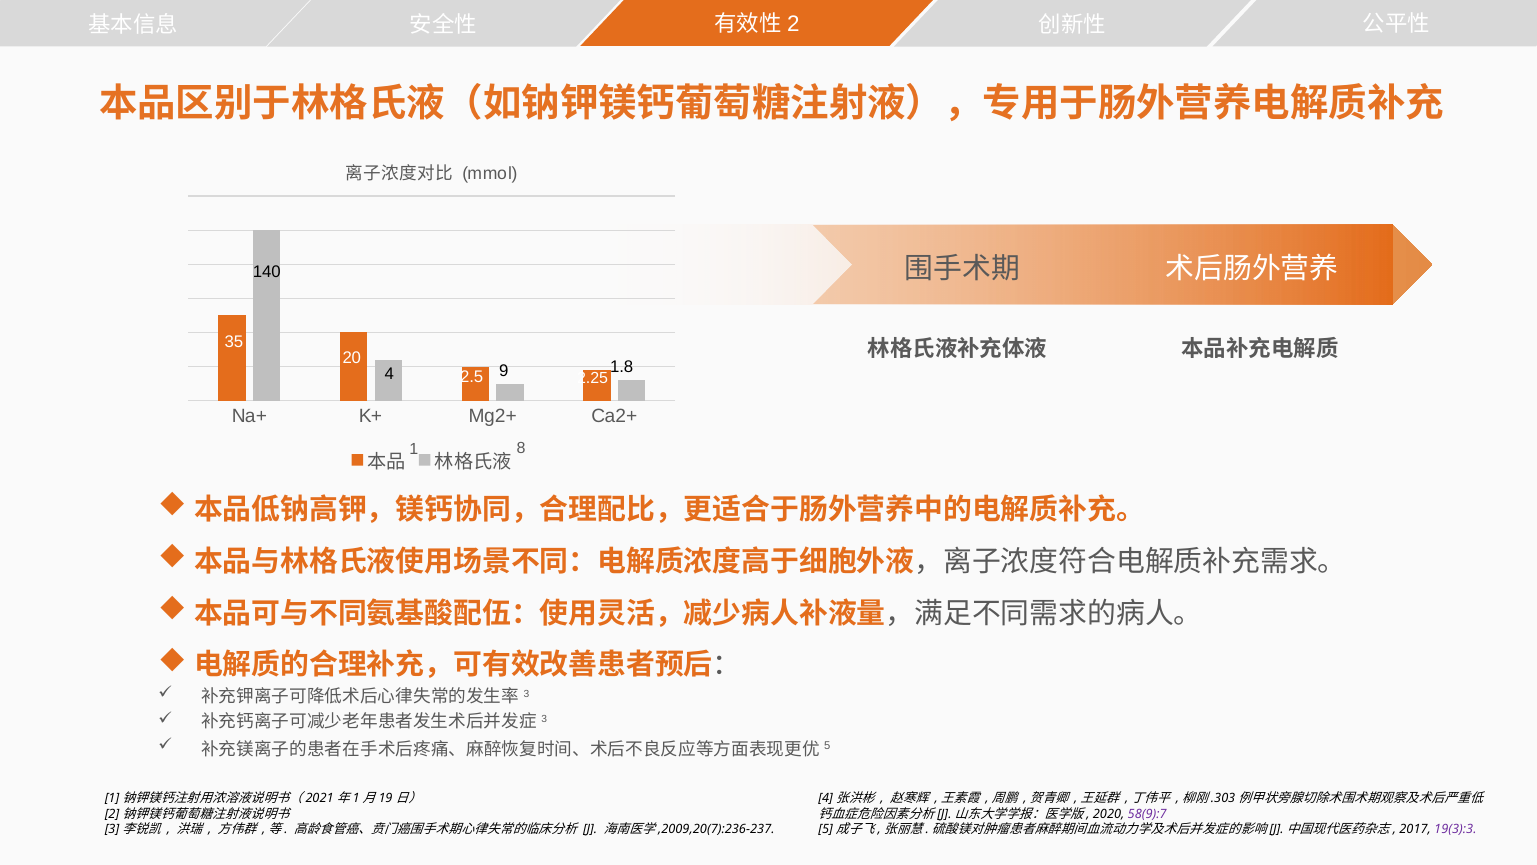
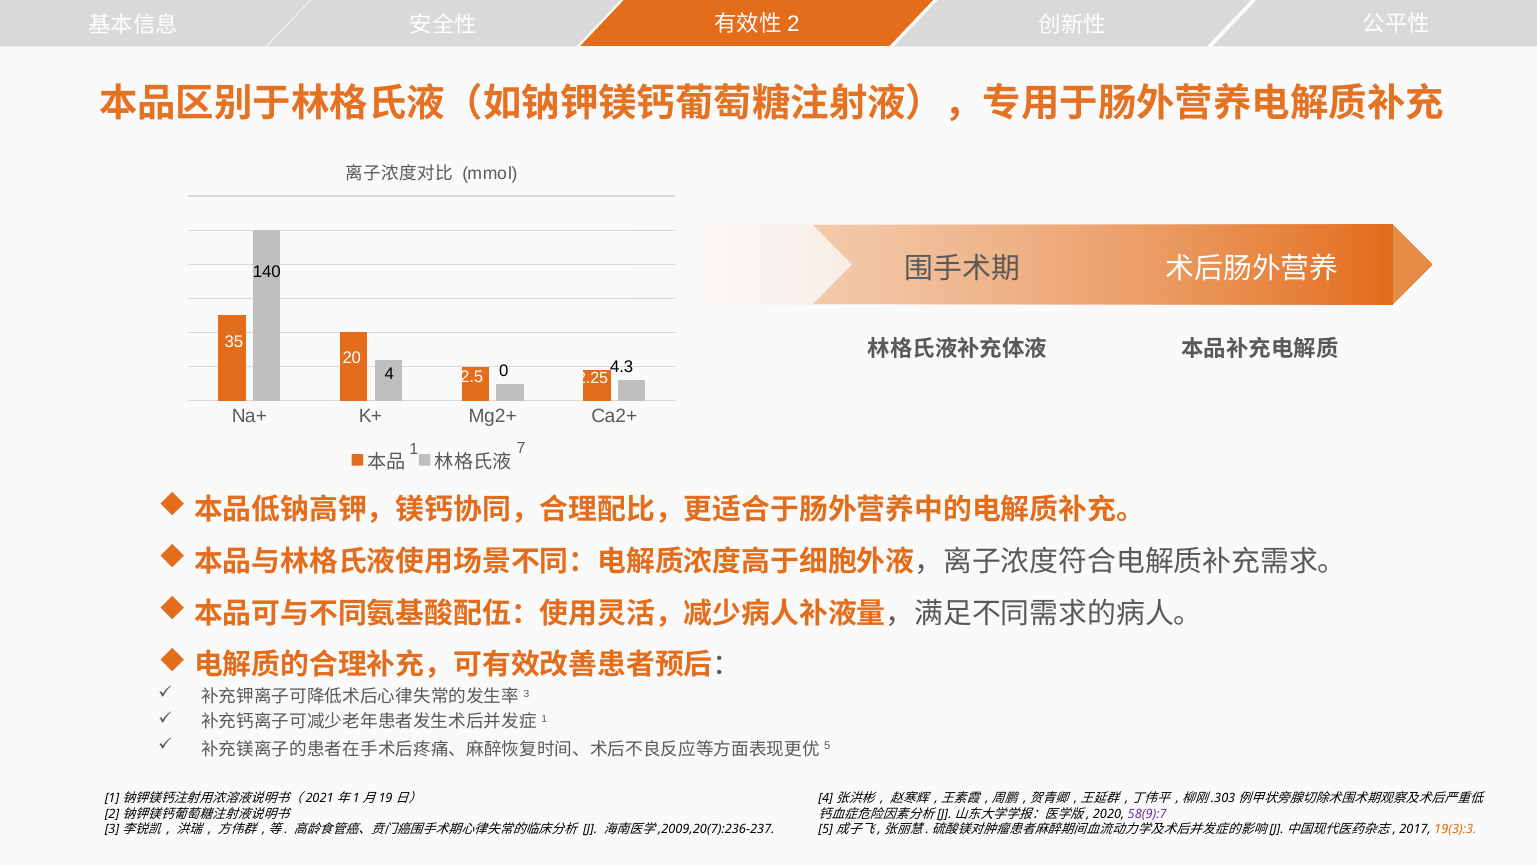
1.8: 1.8 -> 4.3 (622, 367)
9: 9 -> 0 (504, 371)
8: 8 -> 7 (521, 448)
3: 3 -> 1 (544, 719)
19(3):3 colour: purple -> orange (1455, 829)
